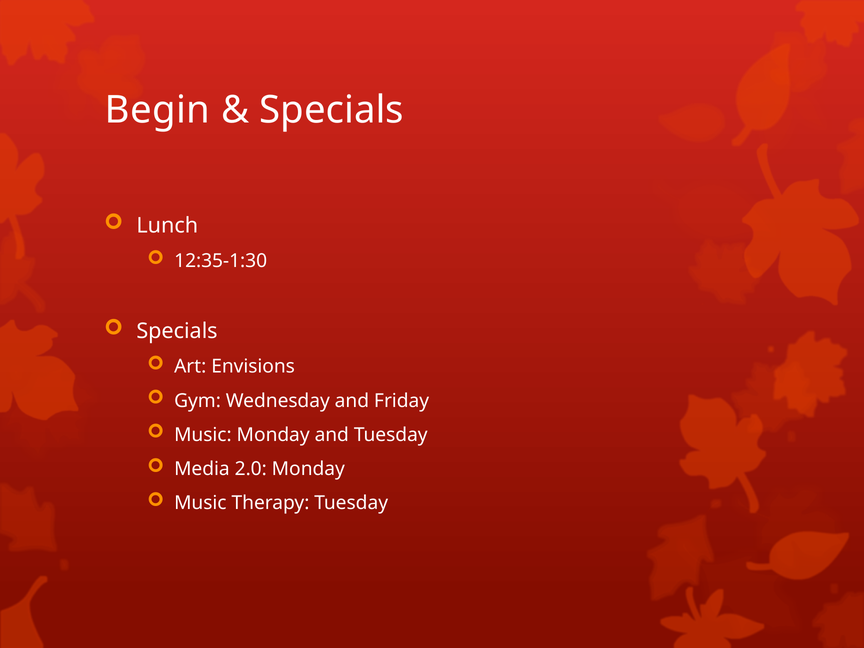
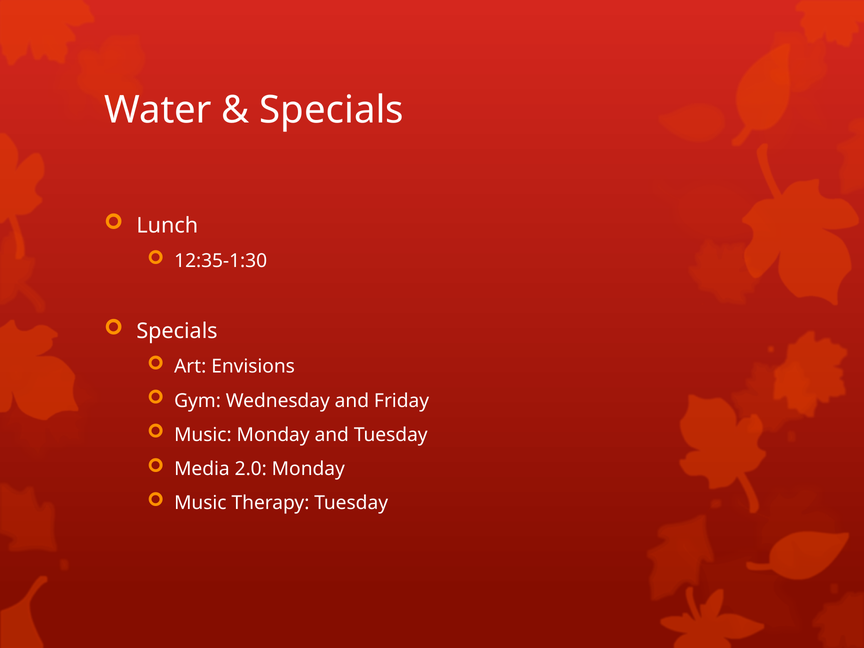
Begin: Begin -> Water (158, 110)
